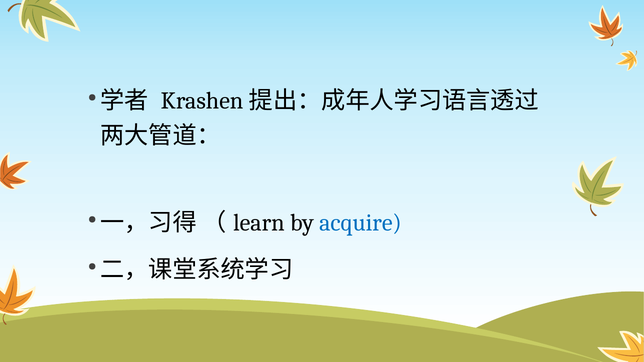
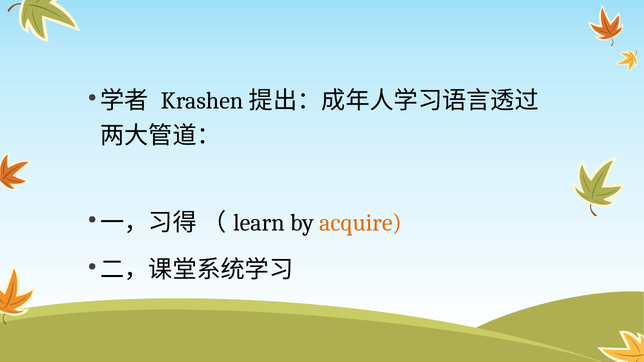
acquire colour: blue -> orange (360, 223)
